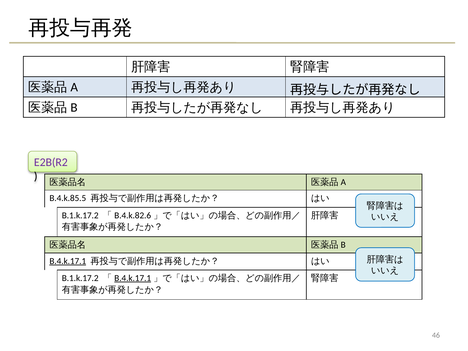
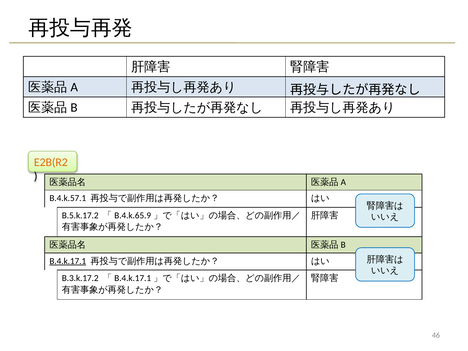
E2B(R2 colour: purple -> orange (51, 162)
B.4.k.85.5: B.4.k.85.5 -> B.4.k.57.1 (68, 198)
B.1.k.17.2: B.1.k.17.2 -> B.5.k.17.2 (80, 215)
B.4.k.82.6: B.4.k.82.6 -> B.4.k.65.9 (133, 215)
B.1.k.17.2: B.1.k.17.2 -> B.3.k.17.2 (80, 278)
B.4.k.17.1 underline: present -> none (133, 278)
